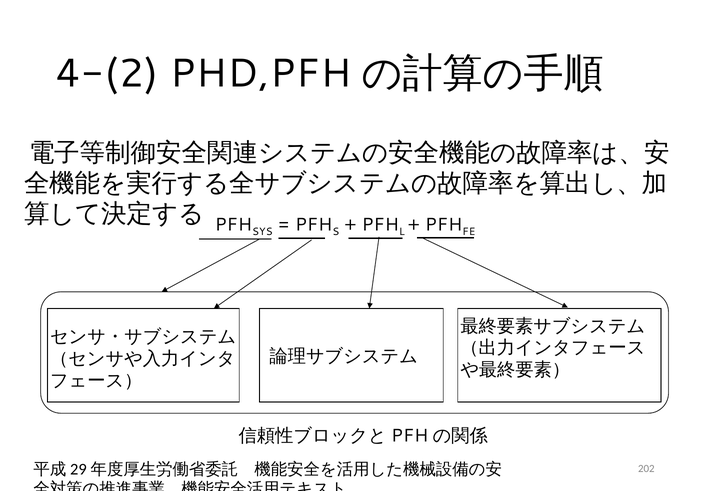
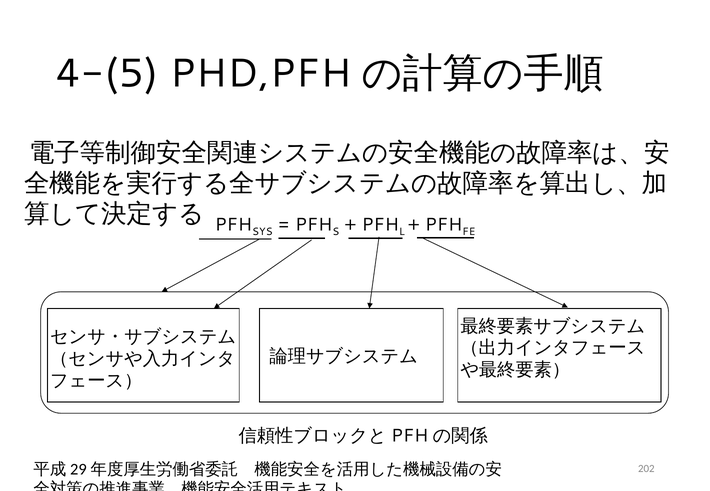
4-(2: 4-(2 -> 4-(5 (107, 73)
